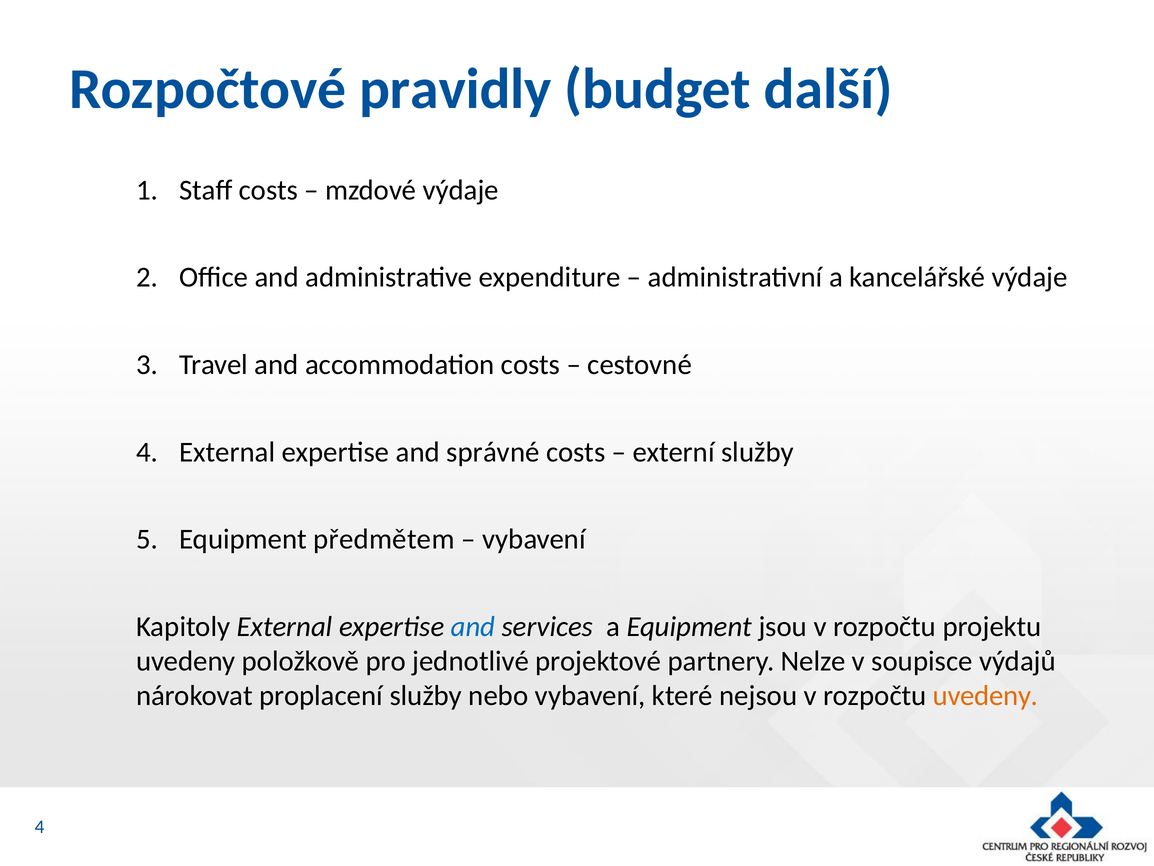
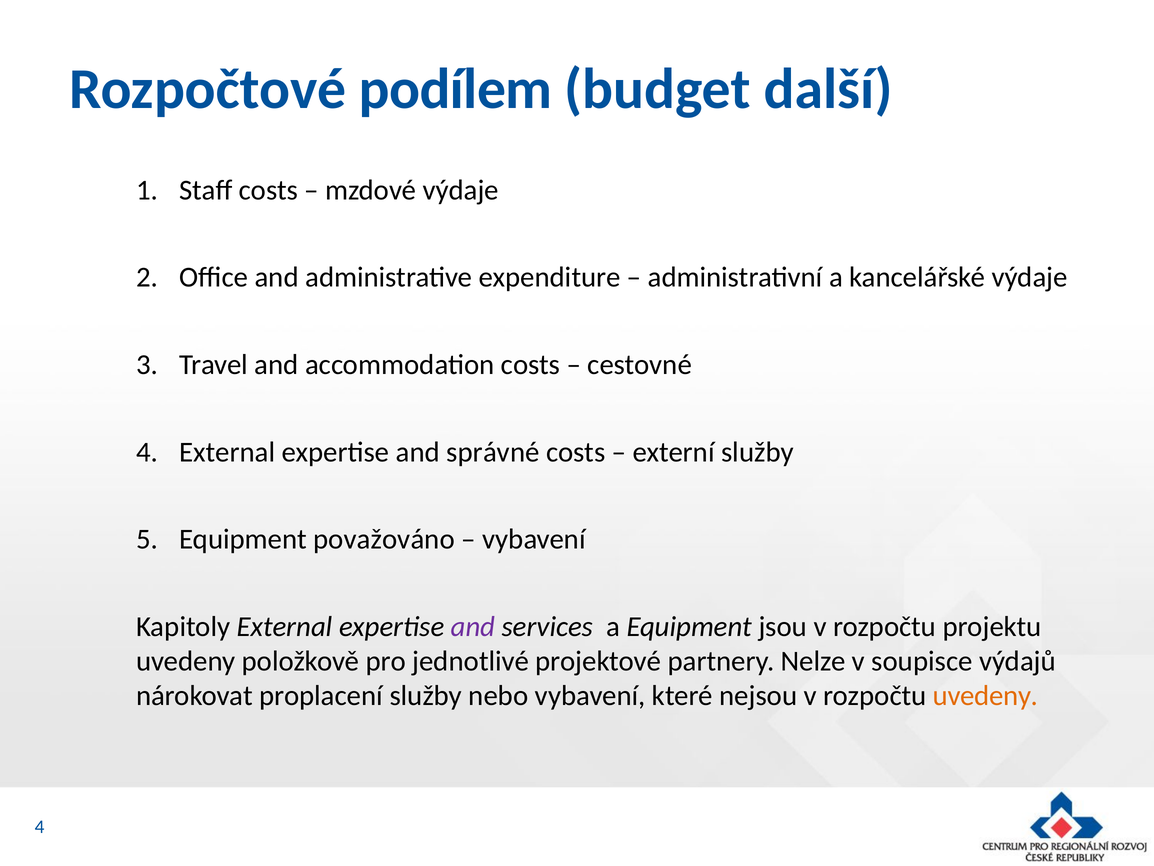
pravidly: pravidly -> podílem (456, 89)
předmětem: předmětem -> považováno (384, 539)
and colour: blue -> purple (473, 626)
